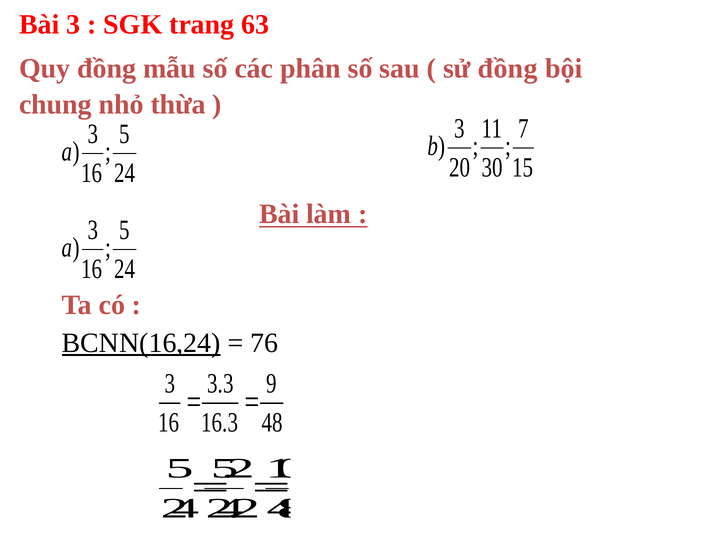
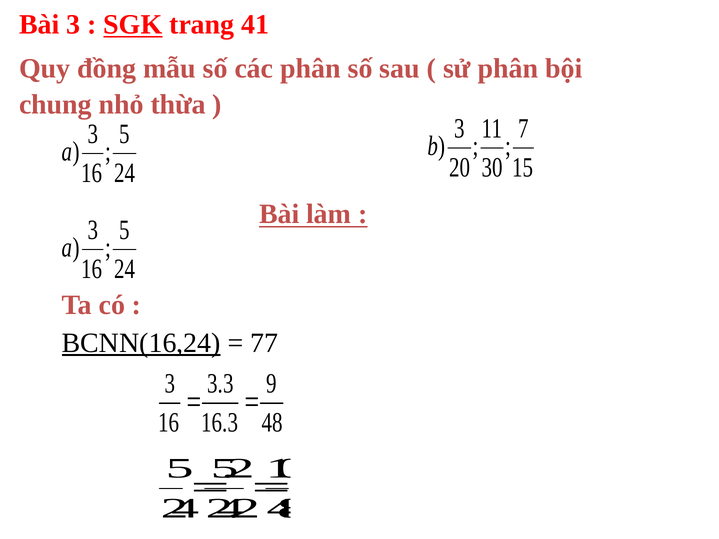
SGK underline: none -> present (133, 25)
63: 63 -> 41 (255, 25)
sử đồng: đồng -> phân (508, 69)
76: 76 -> 77 (264, 343)
